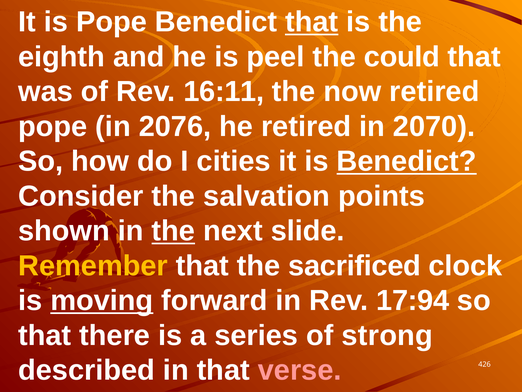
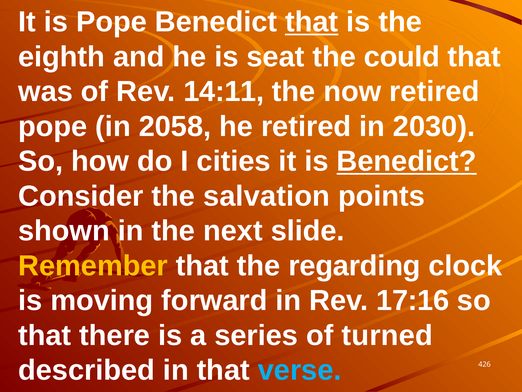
peel: peel -> seat (276, 57)
16:11: 16:11 -> 14:11 (224, 92)
2076: 2076 -> 2058 (175, 126)
2070: 2070 -> 2030 (434, 126)
the underline: present -> none (173, 231)
sacrificed: sacrificed -> regarding (354, 266)
moving underline: present -> none (102, 300)
17:94: 17:94 -> 17:16 (413, 300)
strong: strong -> turned (387, 335)
verse colour: pink -> light blue (300, 370)
